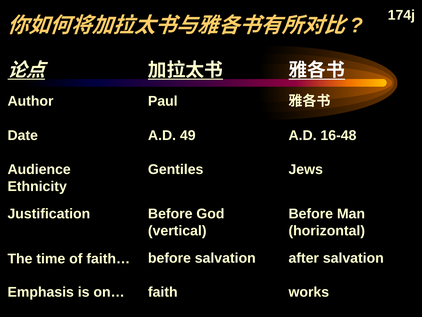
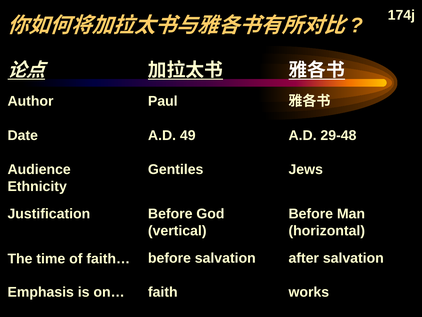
16-48: 16-48 -> 29-48 (338, 135)
